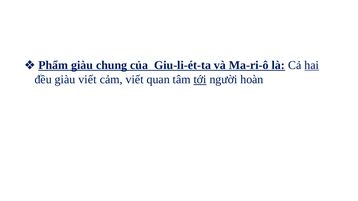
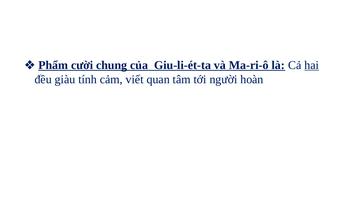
Phẩm giàu: giàu -> cười (82, 65)
giàu viết: viết -> tính (88, 80)
tới underline: present -> none (200, 80)
